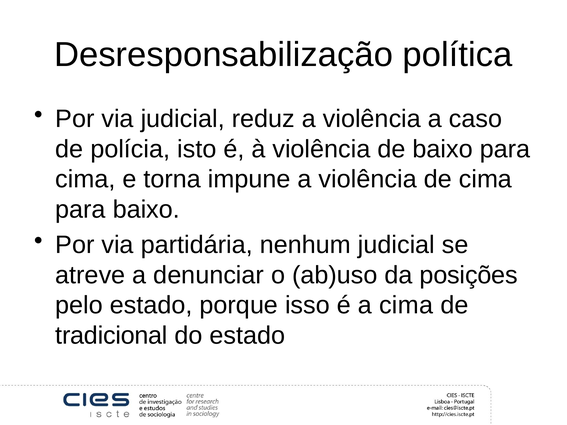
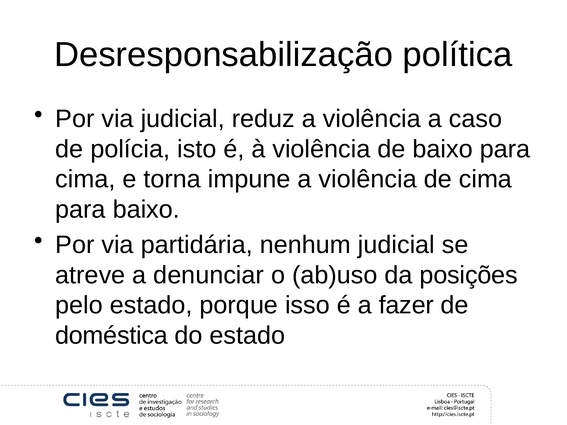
a cima: cima -> fazer (406, 305)
tradicional: tradicional -> doméstica (111, 336)
